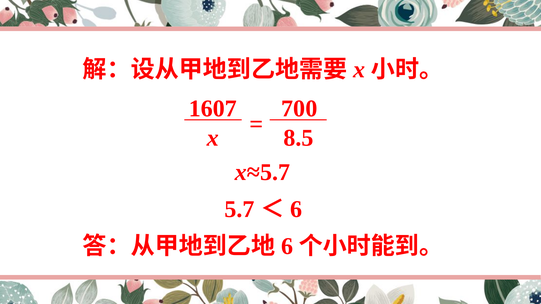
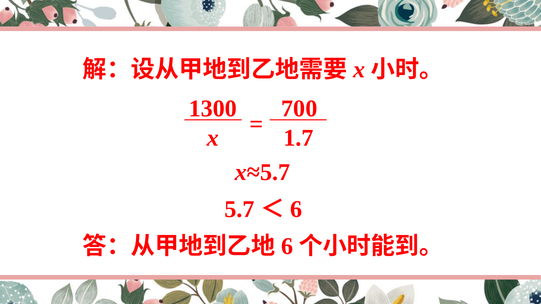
1607: 1607 -> 1300 (213, 109)
8.5: 8.5 -> 1.7 (299, 138)
